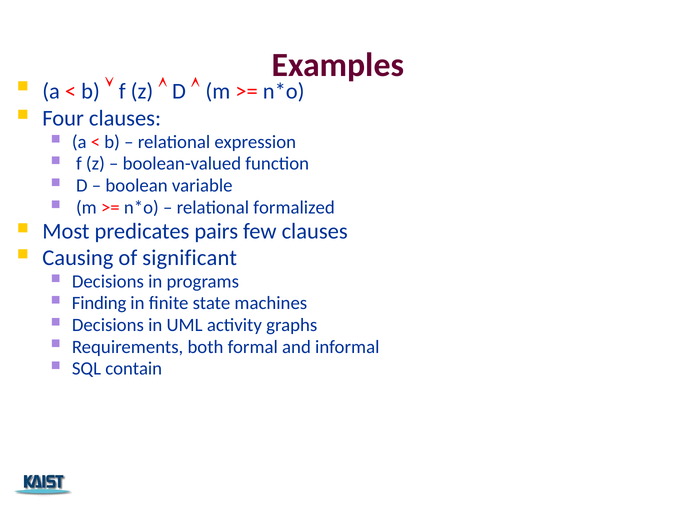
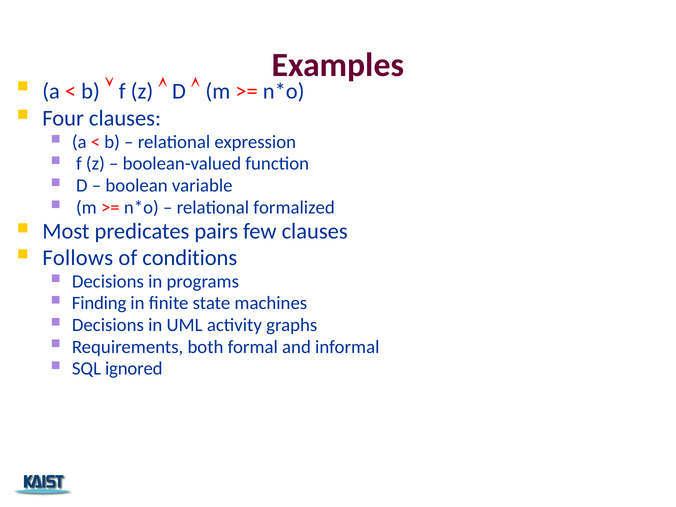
Causing: Causing -> Follows (78, 258)
significant: significant -> conditions (190, 258)
contain: contain -> ignored (134, 369)
